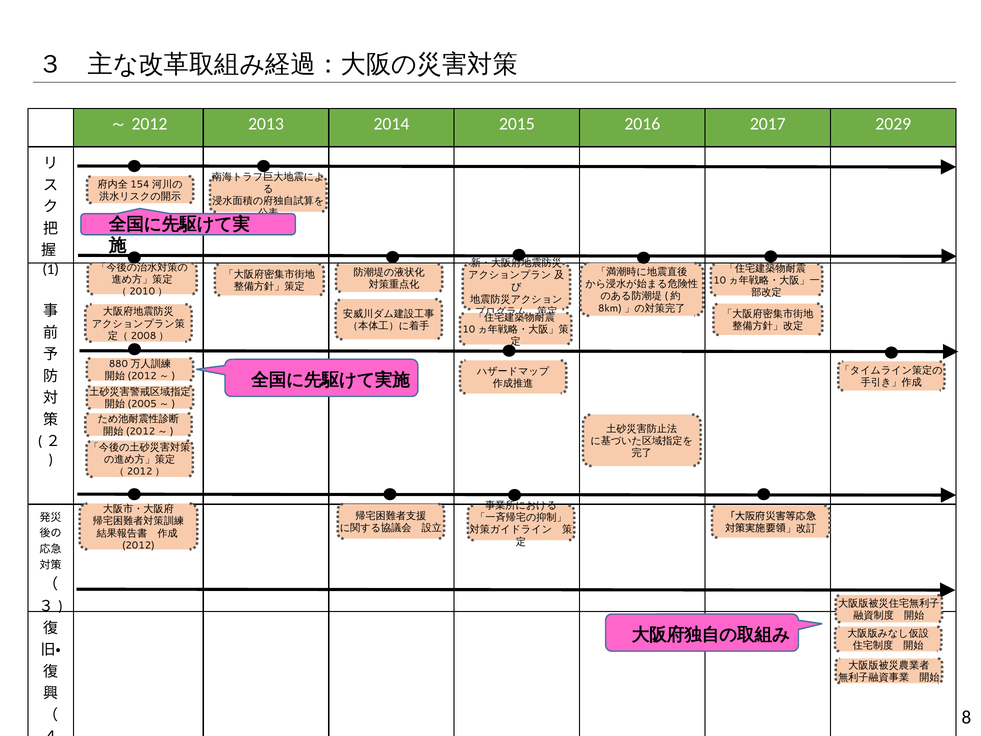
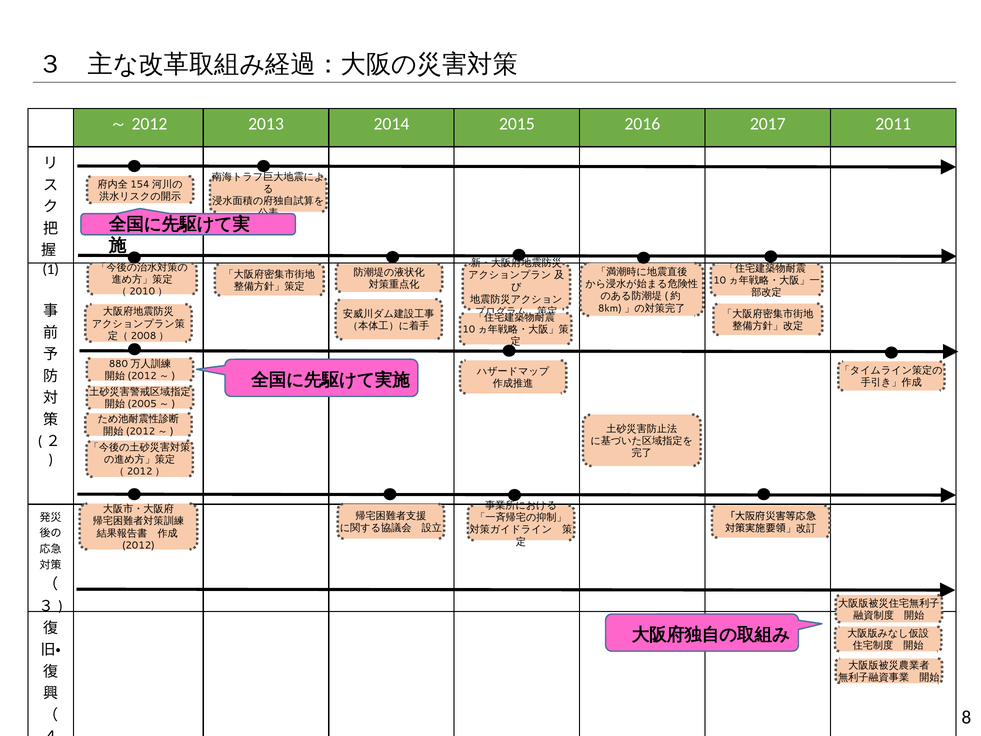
2029: 2029 -> 2011 (893, 124)
